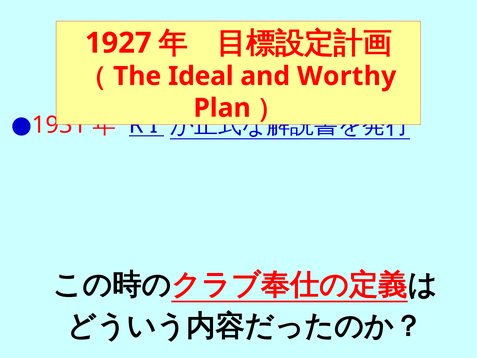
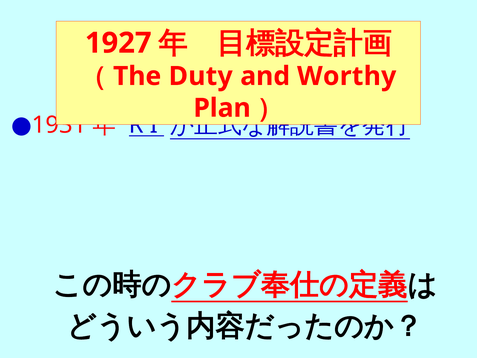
Ideal: Ideal -> Duty (201, 76)
